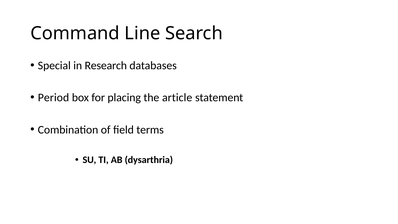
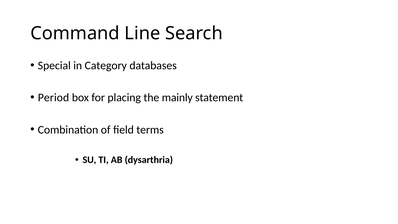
Research: Research -> Category (106, 66)
article: article -> mainly (177, 98)
